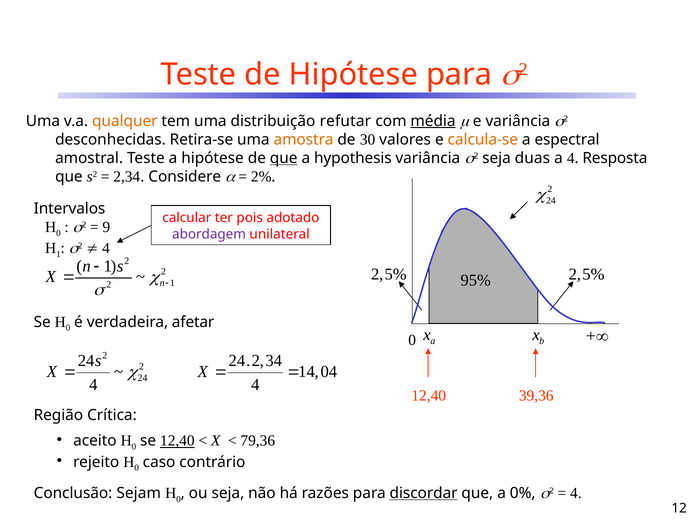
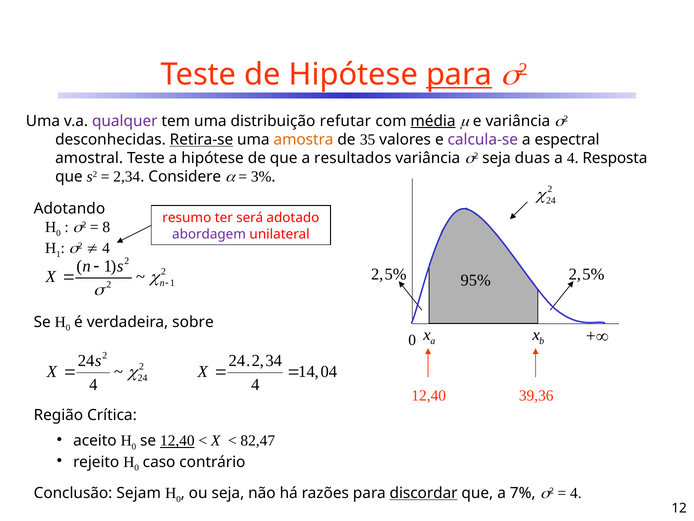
para underline: none -> present (459, 74)
qualquer colour: orange -> purple (125, 121)
Retira-se underline: none -> present (201, 139)
30: 30 -> 35 (368, 139)
calcula-se colour: orange -> purple (483, 139)
que underline: present -> none (284, 158)
hypothesis: hypothesis -> resultados (353, 158)
2%: 2% -> 3% (261, 176)
Intervalos: Intervalos -> Adotando (69, 208)
calcular: calcular -> resumo (187, 218)
pois: pois -> será (250, 218)
9: 9 -> 8 (106, 227)
afetar: afetar -> sobre (193, 322)
79,36: 79,36 -> 82,47 (258, 440)
0%: 0% -> 7% (523, 493)
